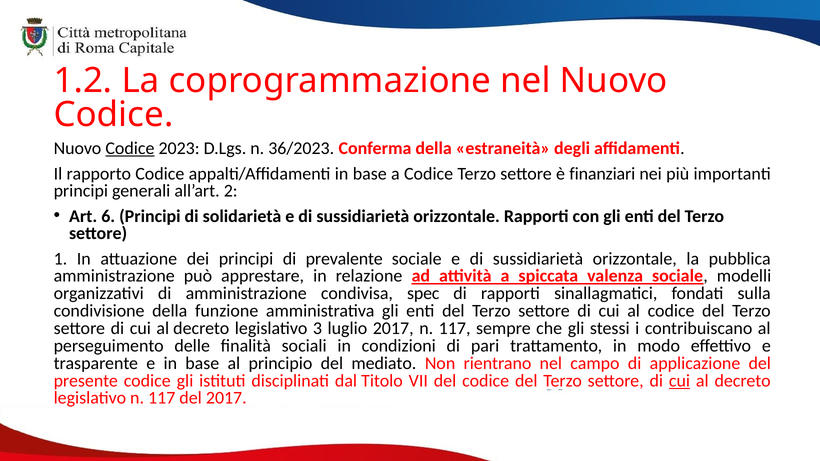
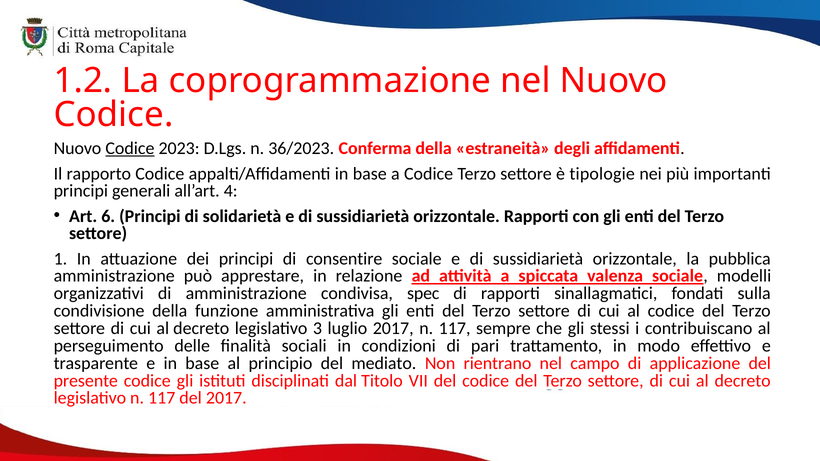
finanziari: finanziari -> tipologie (602, 174)
2: 2 -> 4 (231, 191)
prevalente: prevalente -> consentire (344, 259)
cui underline: present -> none (680, 381)
